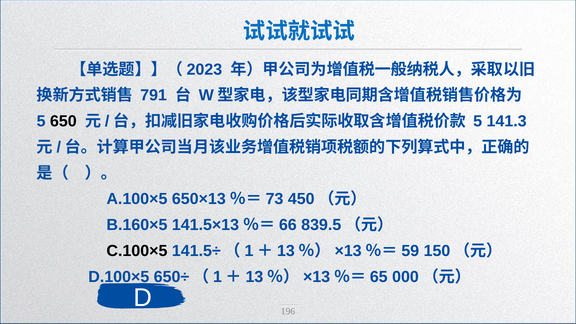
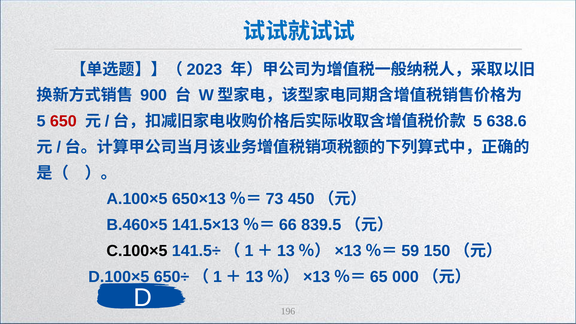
791: 791 -> 900 (154, 95)
650 colour: black -> red (63, 121)
141.3: 141.3 -> 638.6 (507, 121)
B.160×5: B.160×5 -> B.460×5 (137, 225)
